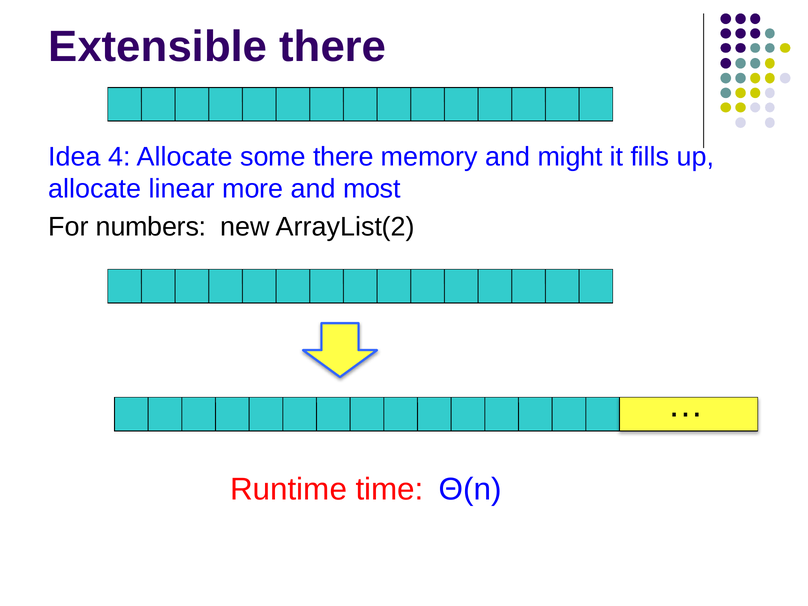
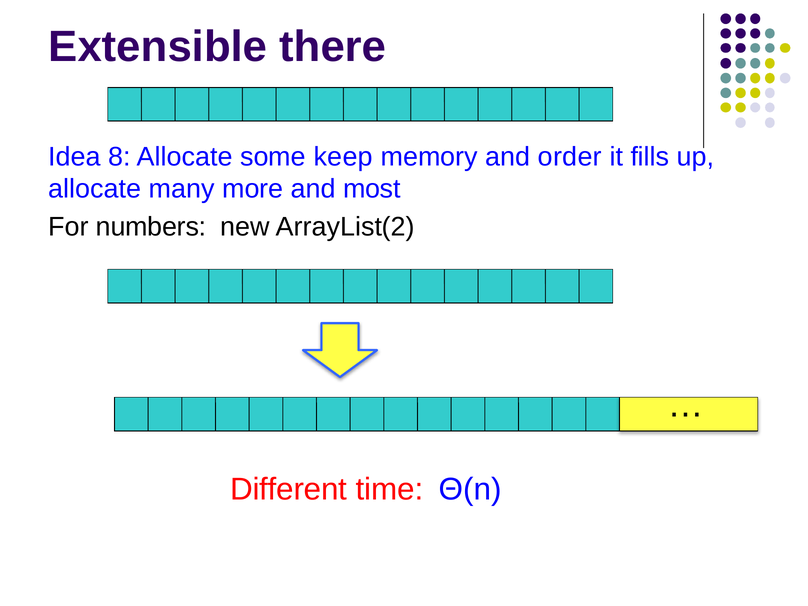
4: 4 -> 8 (120, 157)
some there: there -> keep (343, 157)
might: might -> order (570, 157)
linear: linear -> many (182, 189)
Runtime: Runtime -> Different (289, 490)
